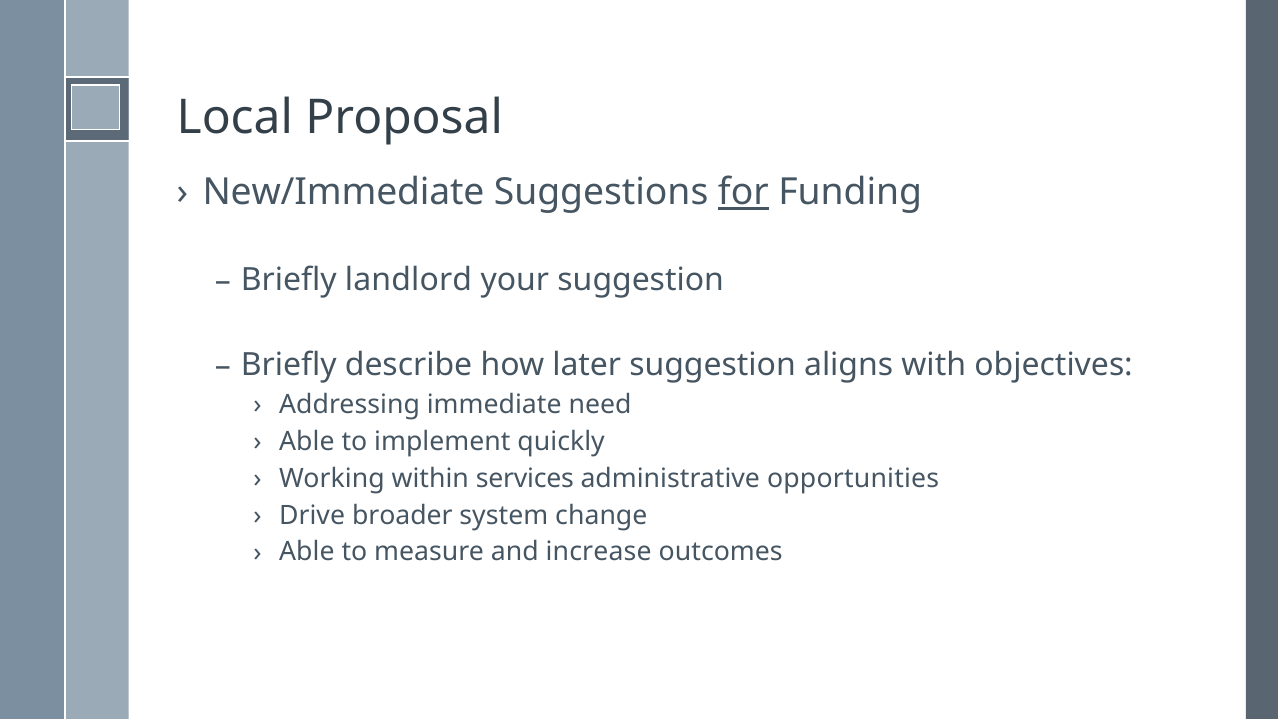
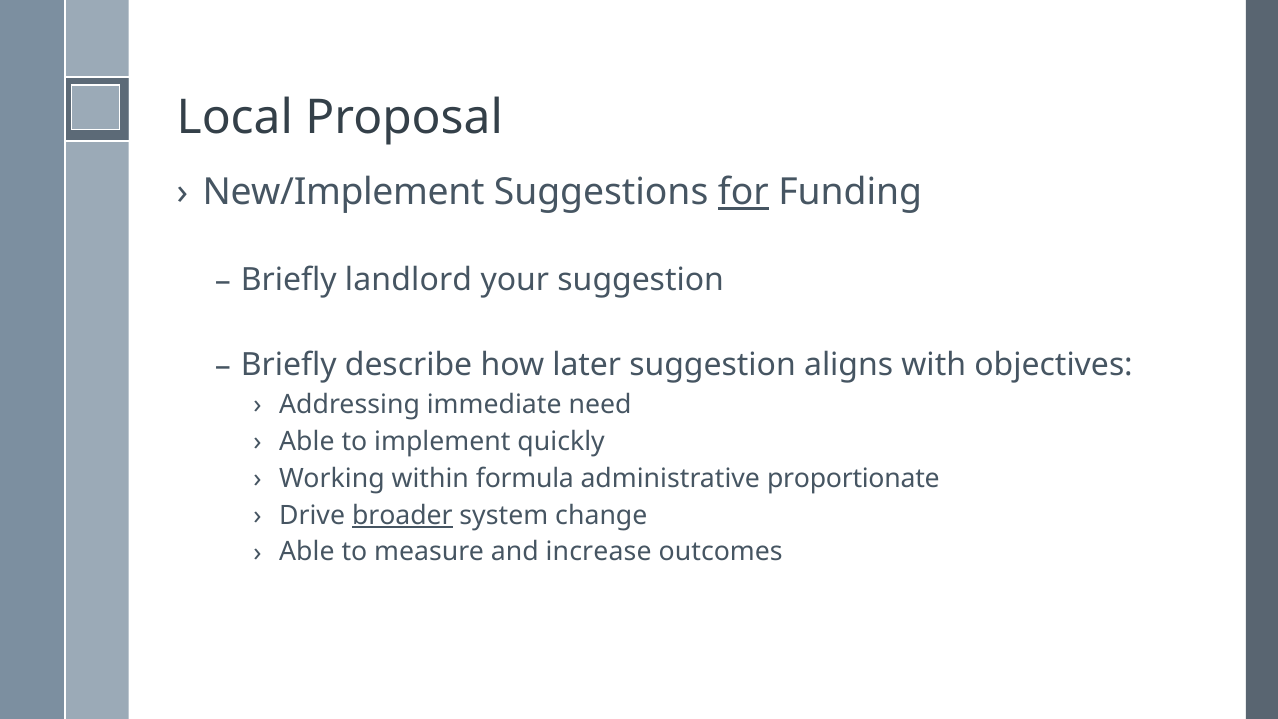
New/Immediate: New/Immediate -> New/Implement (344, 193)
services: services -> formula (525, 479)
opportunities: opportunities -> proportionate (853, 479)
broader underline: none -> present (402, 515)
